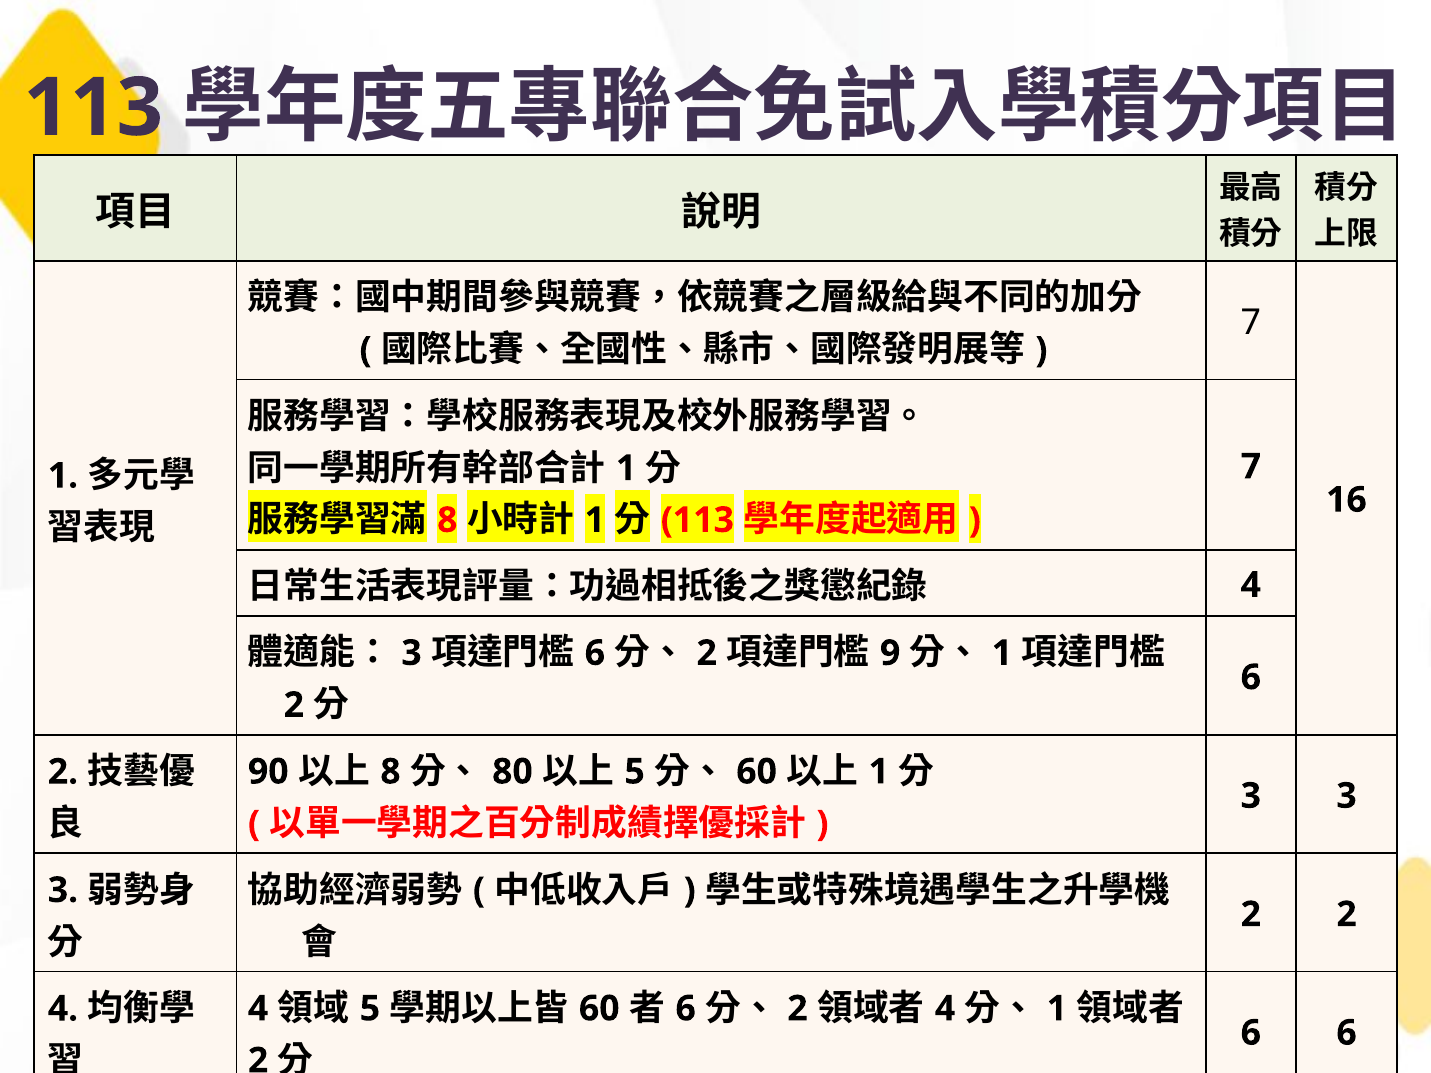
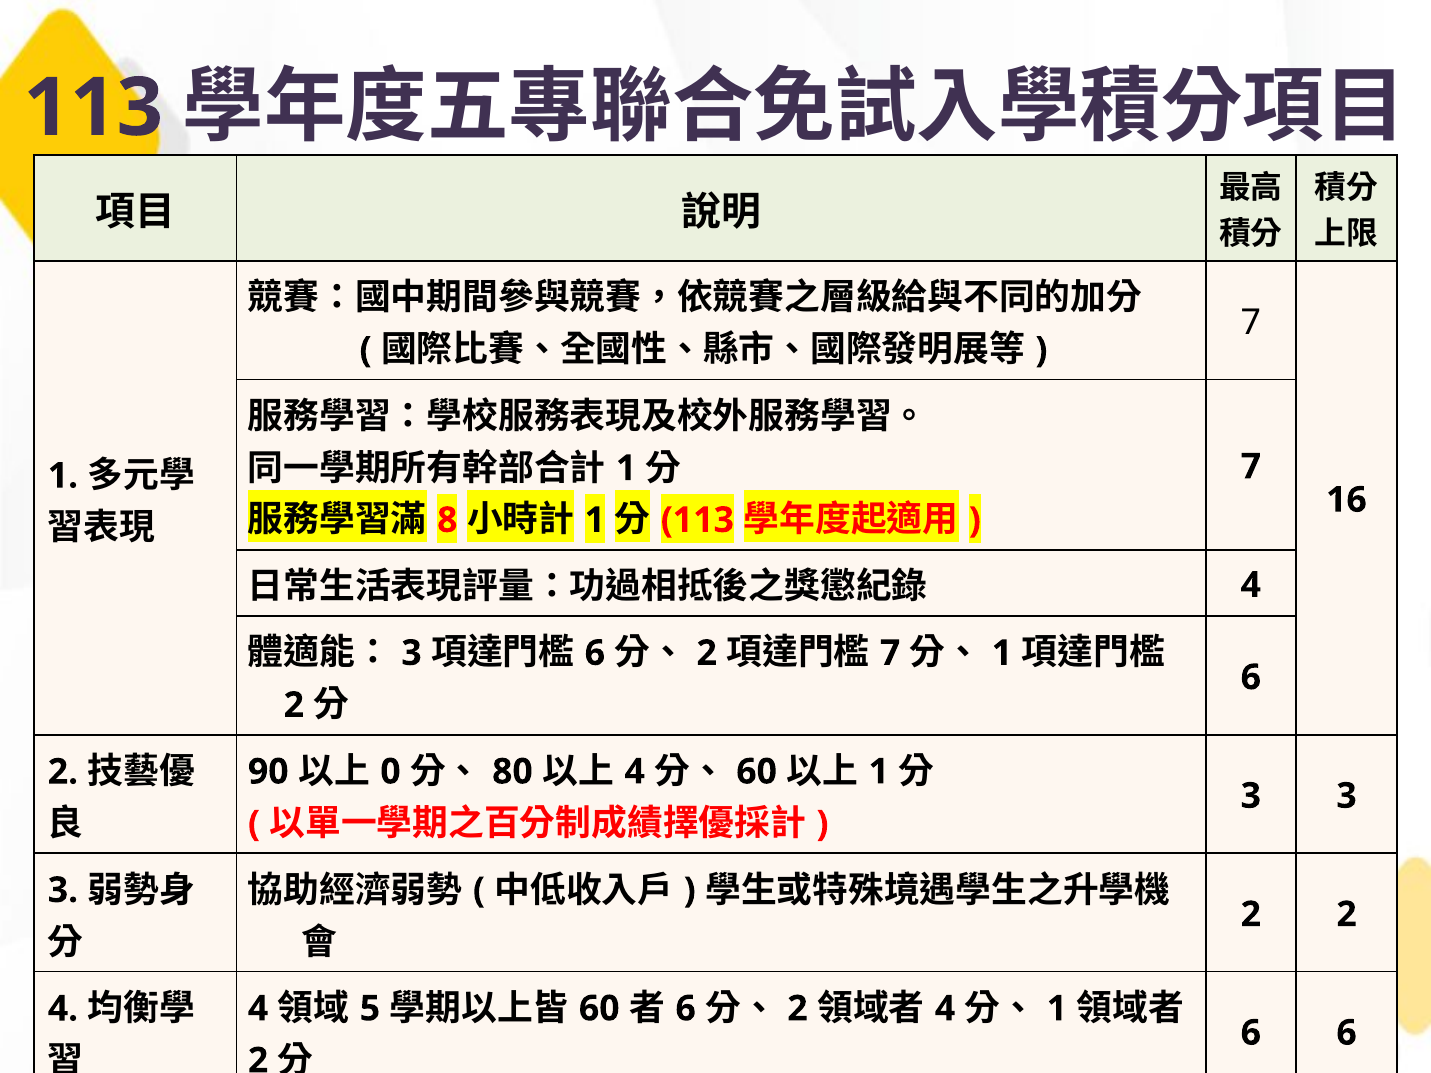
9: 9 -> 7 (890, 653)
8: 8 -> 0 (390, 772)
5: 5 -> 4 (635, 772)
